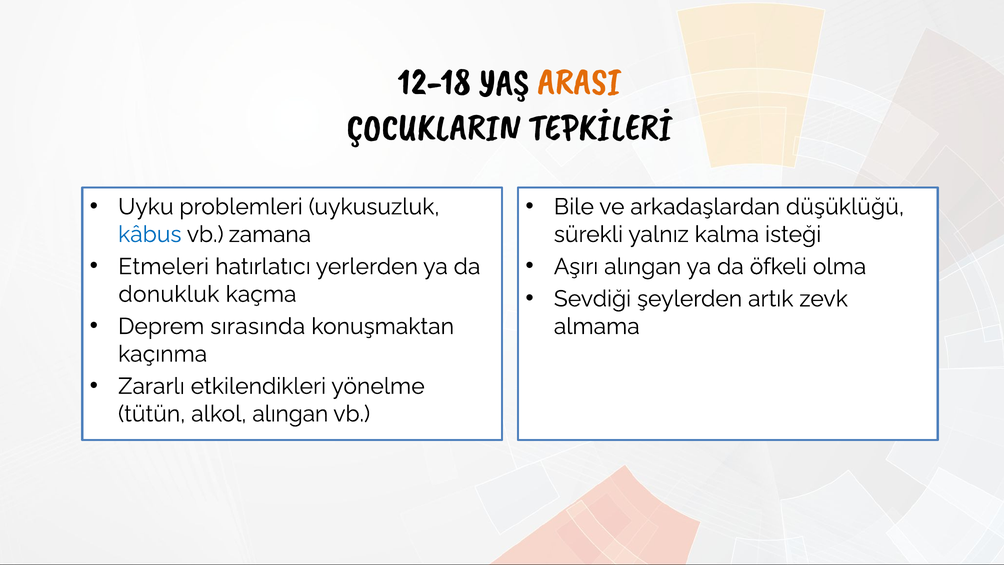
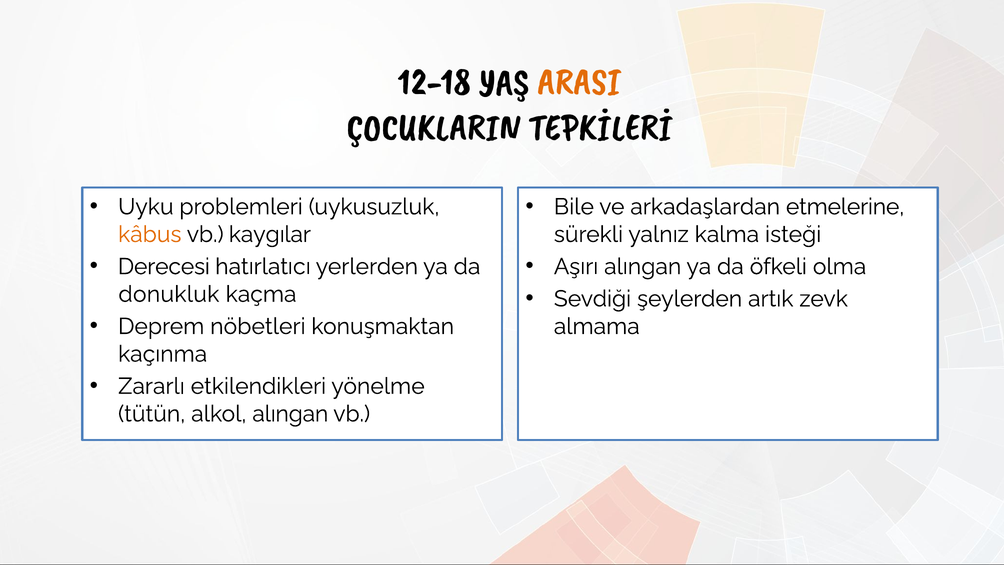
düşüklüğü: düşüklüğü -> etmelerine (845, 207)
kâbus colour: blue -> orange (150, 234)
zamana: zamana -> kaygılar (270, 234)
Etmeleri: Etmeleri -> Derecesi (164, 266)
sırasında: sırasında -> nöbetleri (258, 326)
